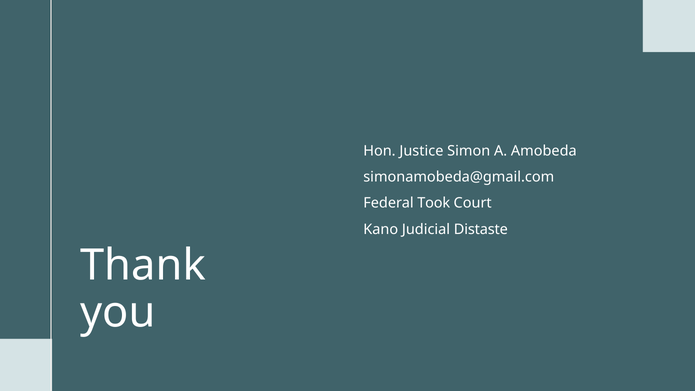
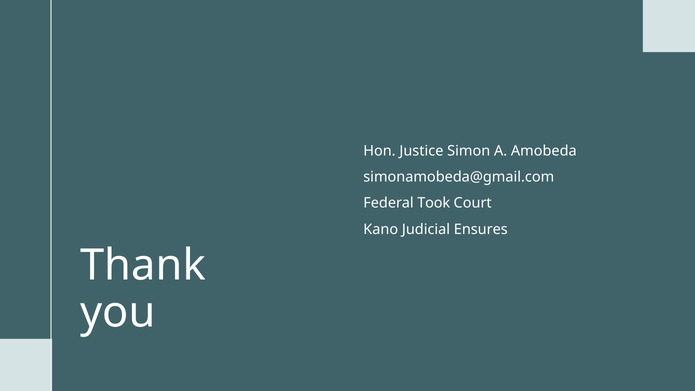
Distaste: Distaste -> Ensures (481, 229)
